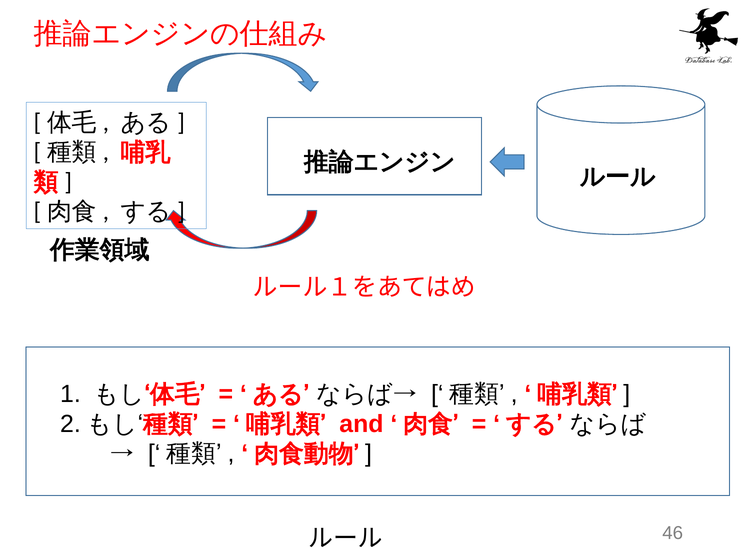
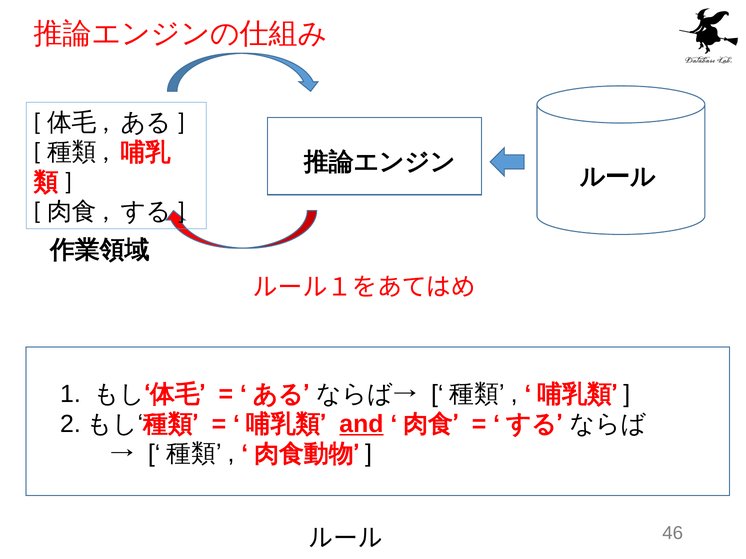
and underline: none -> present (361, 424)
